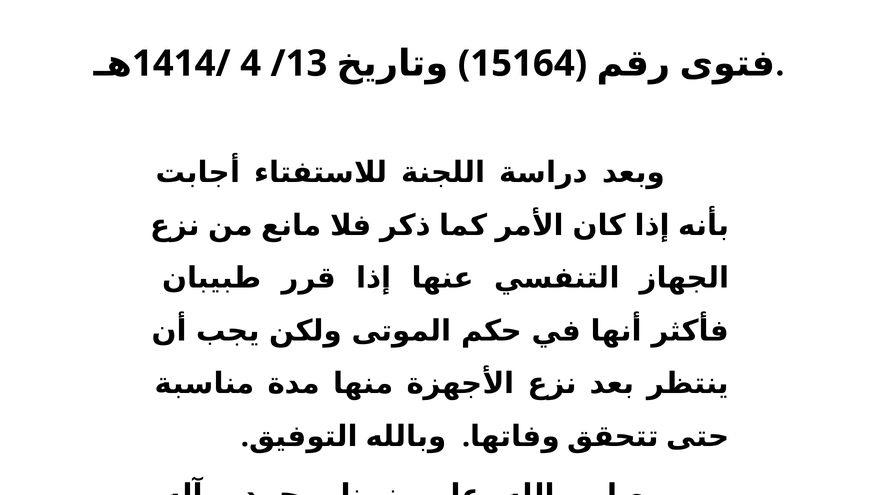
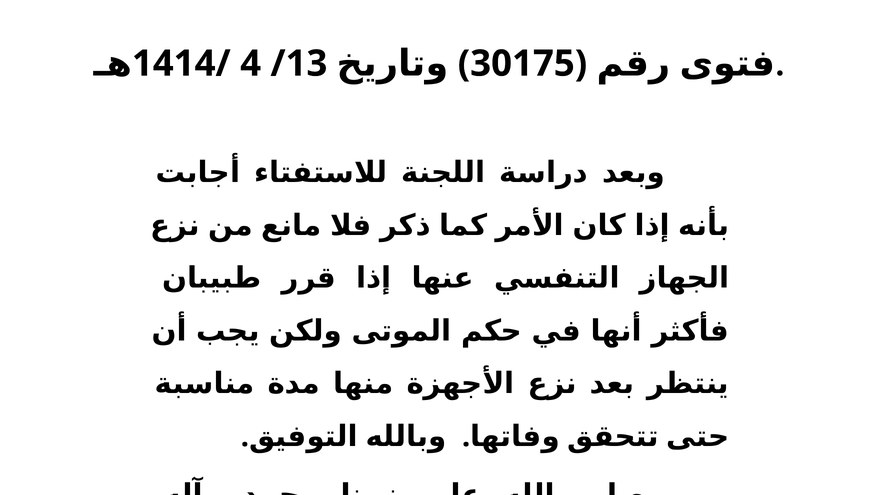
15164: 15164 -> 30175 (522, 64)
